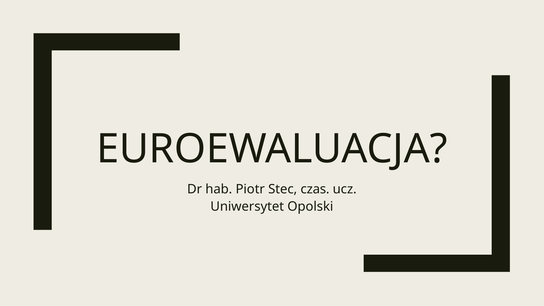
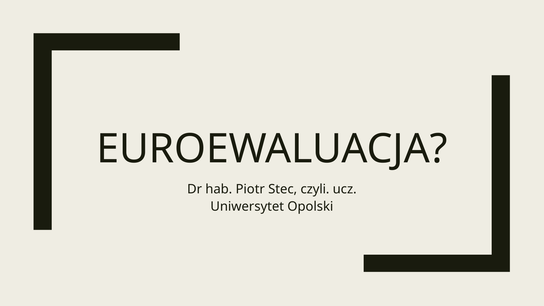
czas: czas -> czyli (315, 189)
